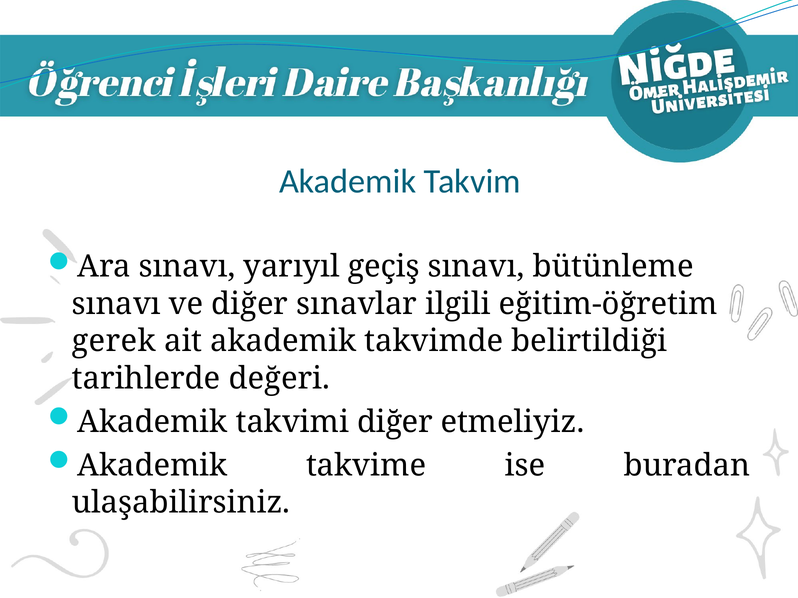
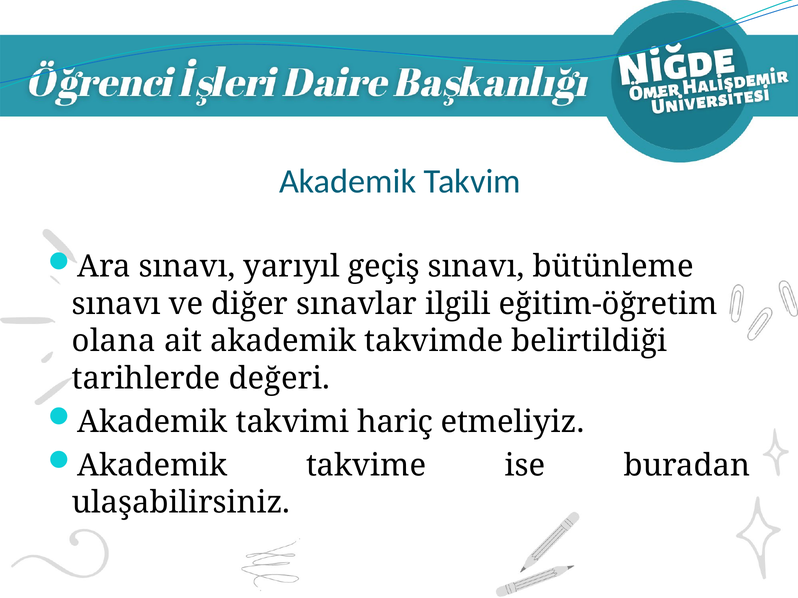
gerek: gerek -> olana (114, 341)
takvimi diğer: diğer -> hariç (395, 422)
